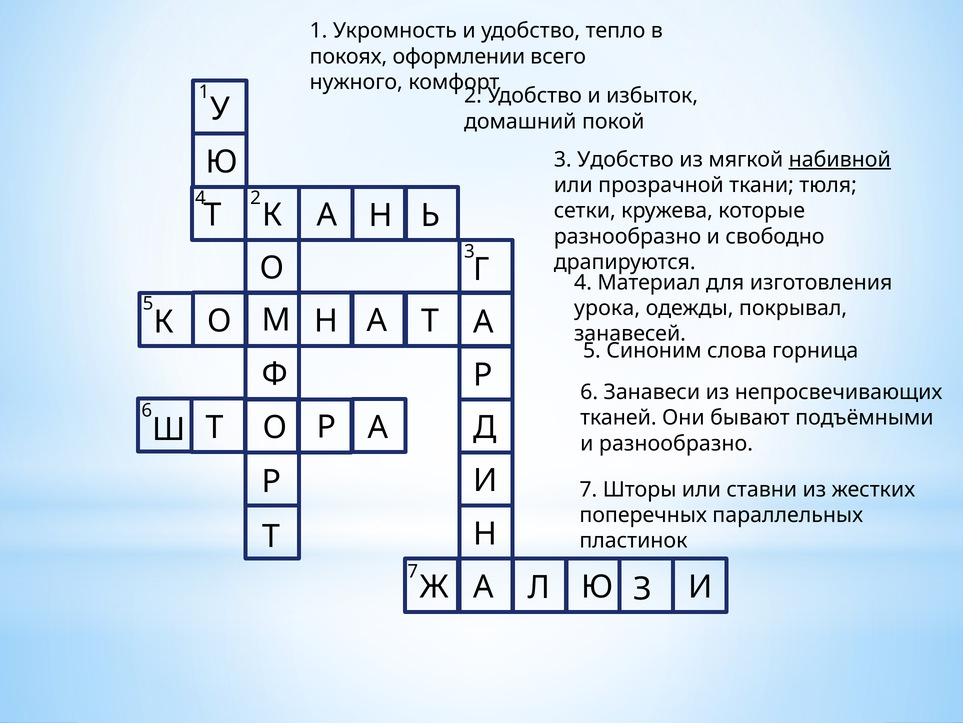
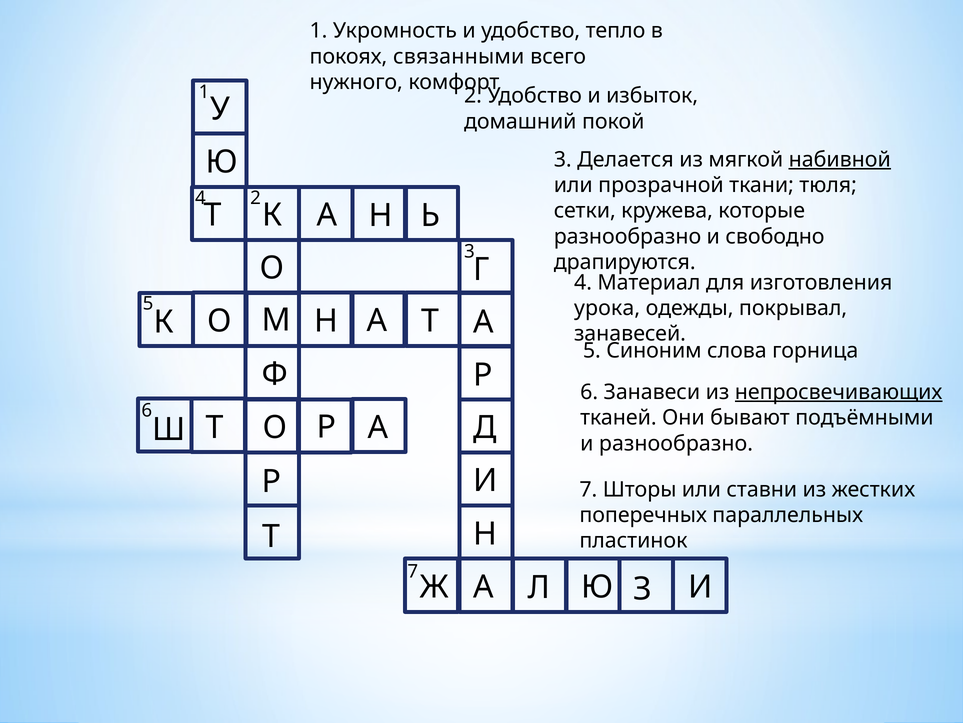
оформлении: оформлении -> связанными (459, 56)
3 Удобство: Удобство -> Делается (625, 159)
непросвечивающих underline: none -> present (839, 392)
